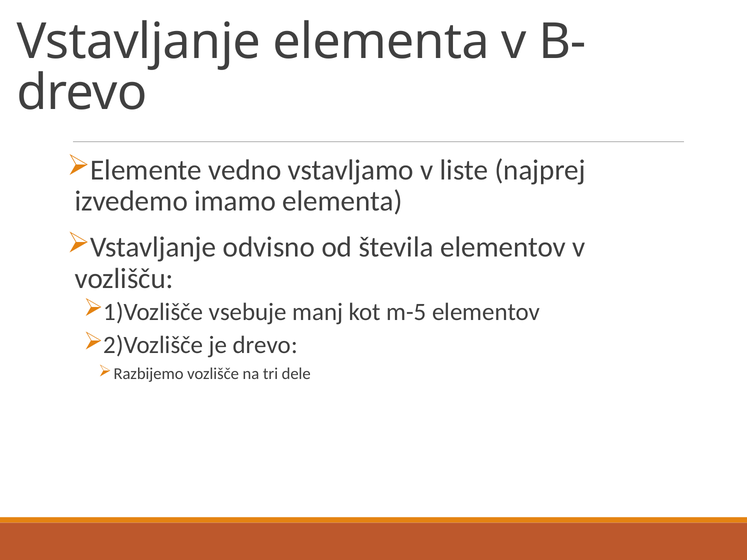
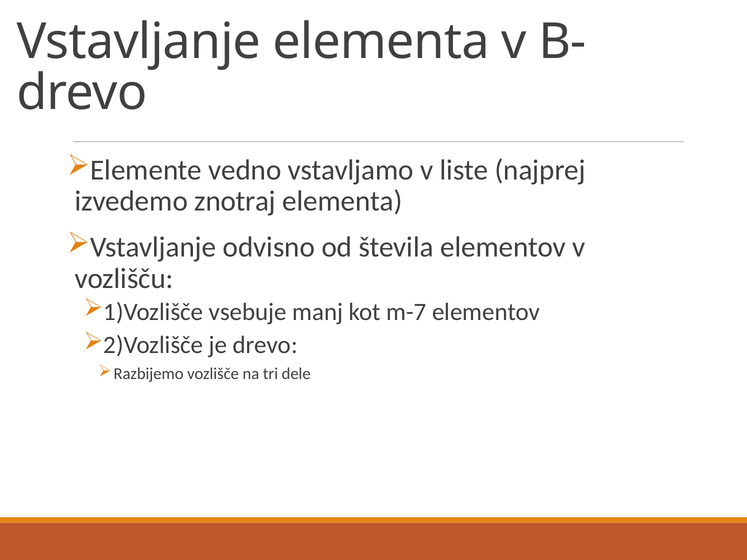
imamo: imamo -> znotraj (235, 201)
m-5: m-5 -> m-7 (406, 312)
